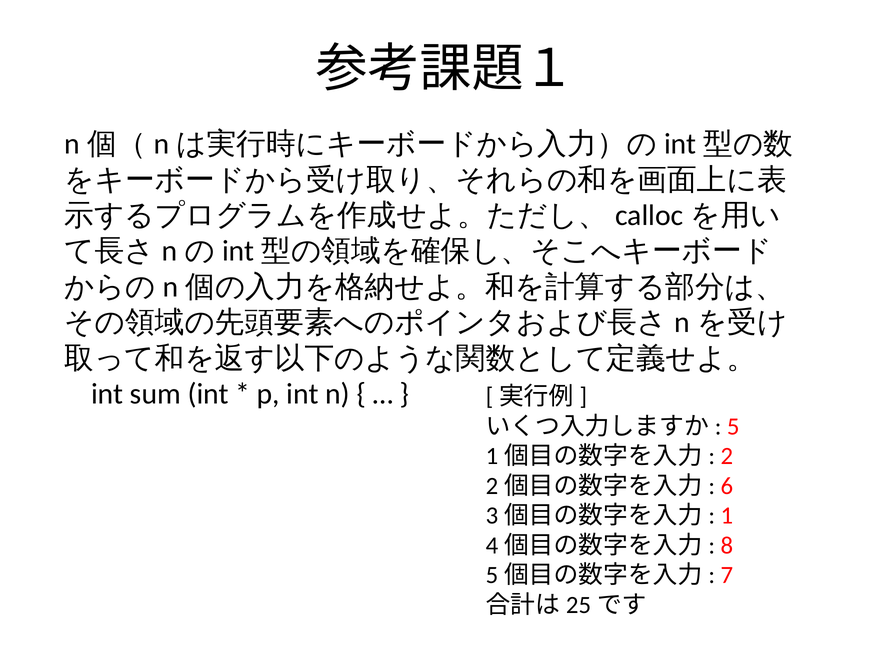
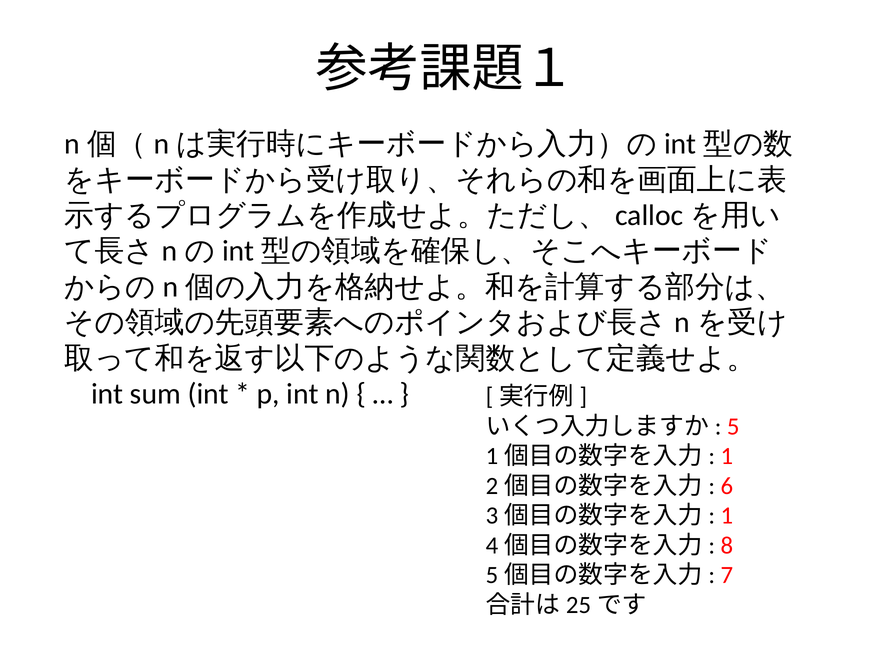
2: 2 -> 1 (727, 456)
